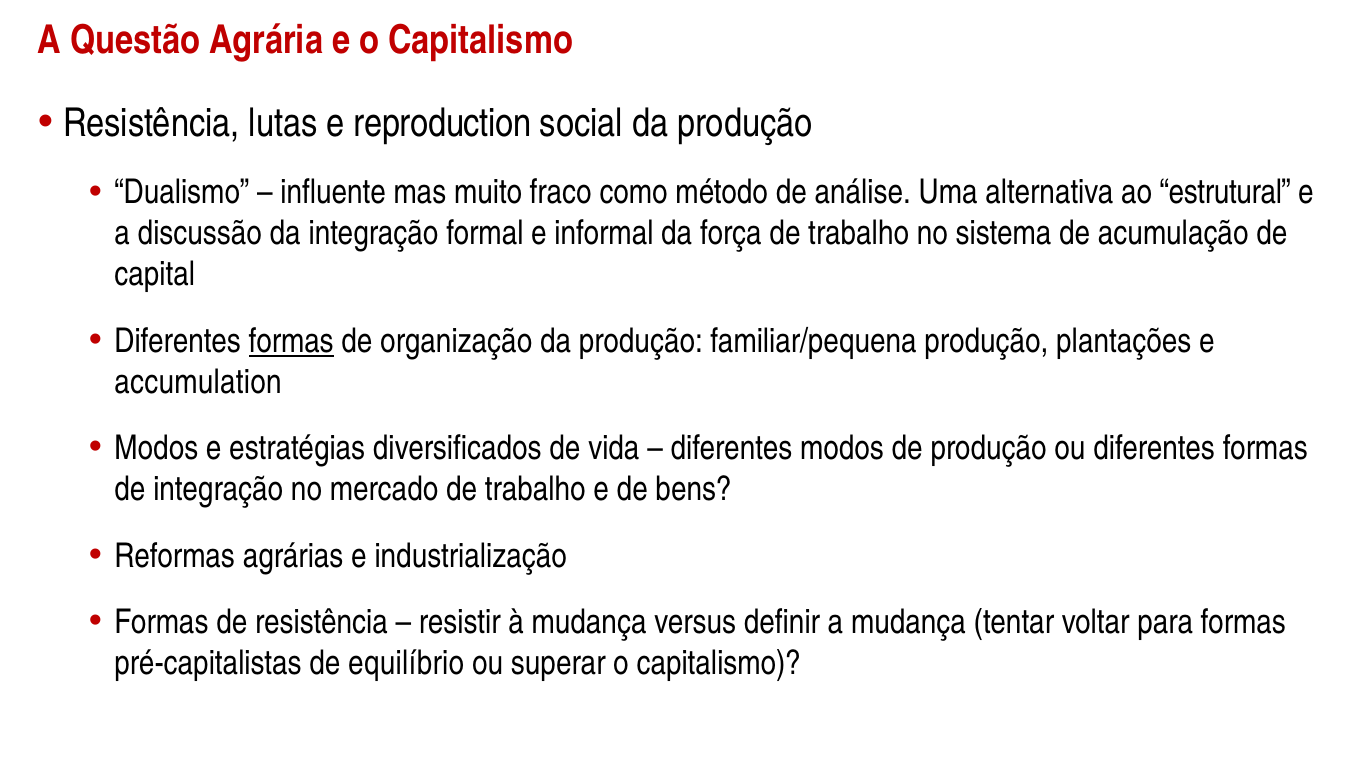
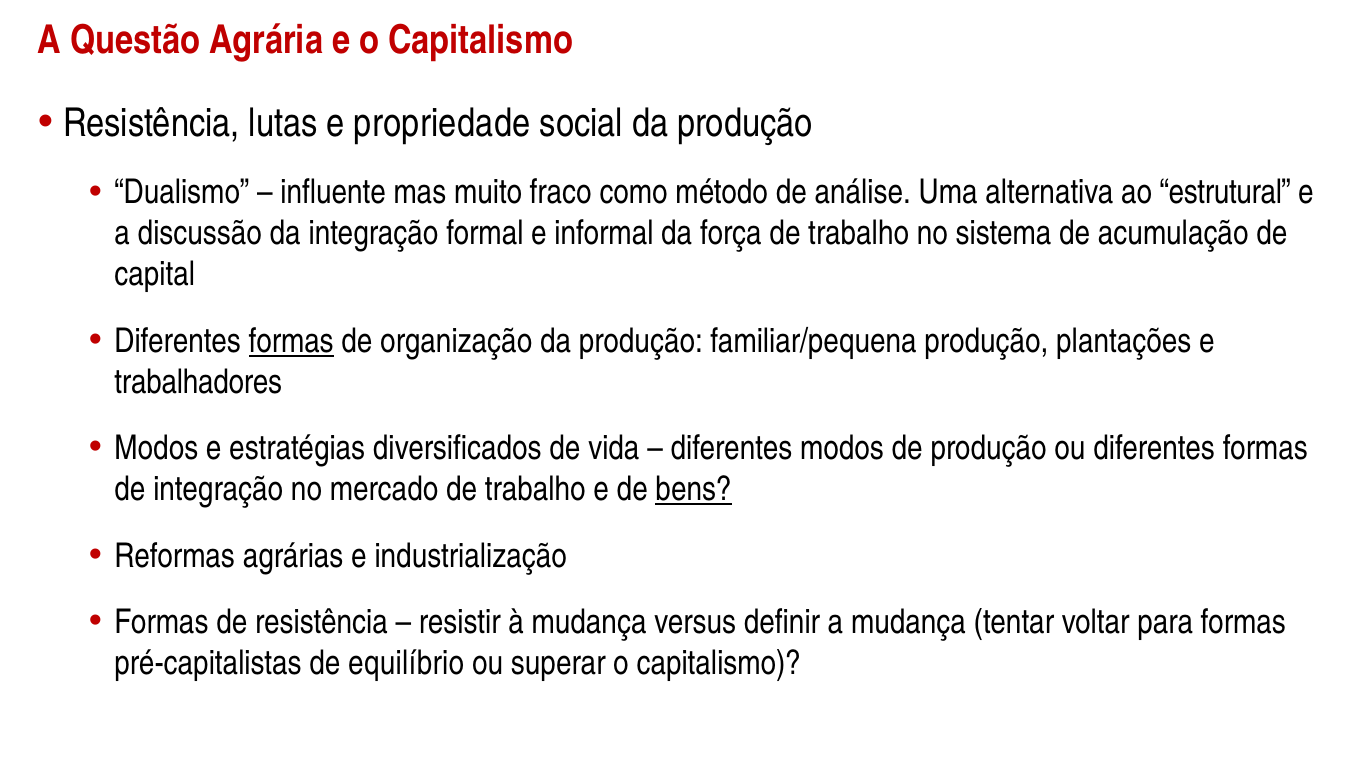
reproduction: reproduction -> propriedade (442, 123)
accumulation: accumulation -> trabalhadores (198, 382)
bens underline: none -> present (694, 489)
